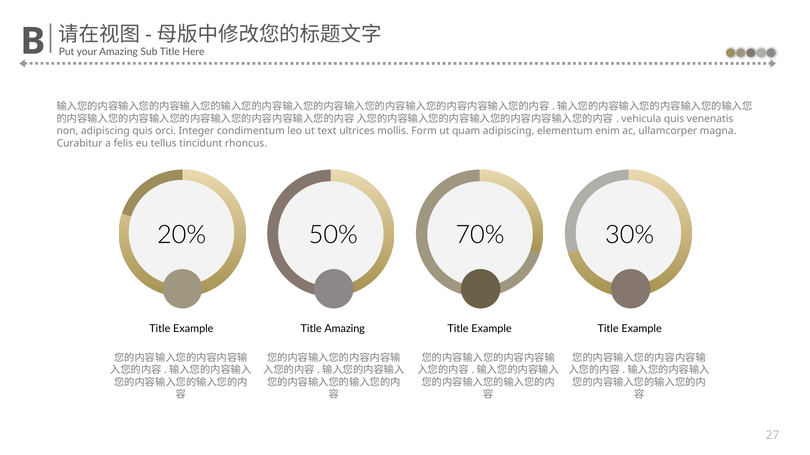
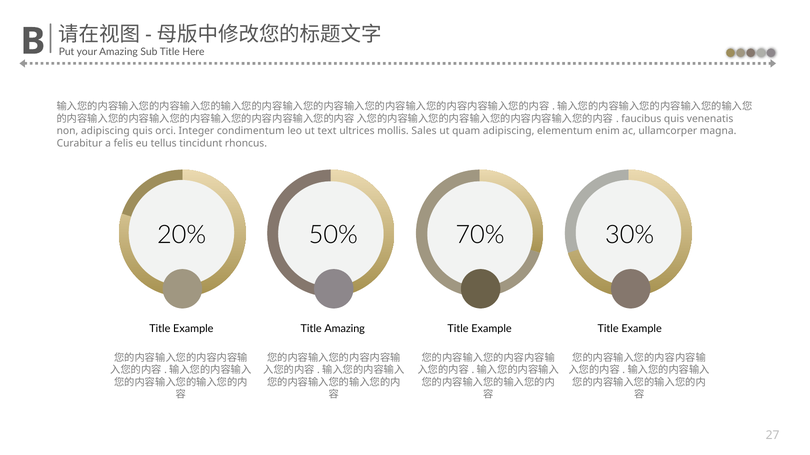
vehicula: vehicula -> faucibus (641, 119)
Form: Form -> Sales (424, 131)
